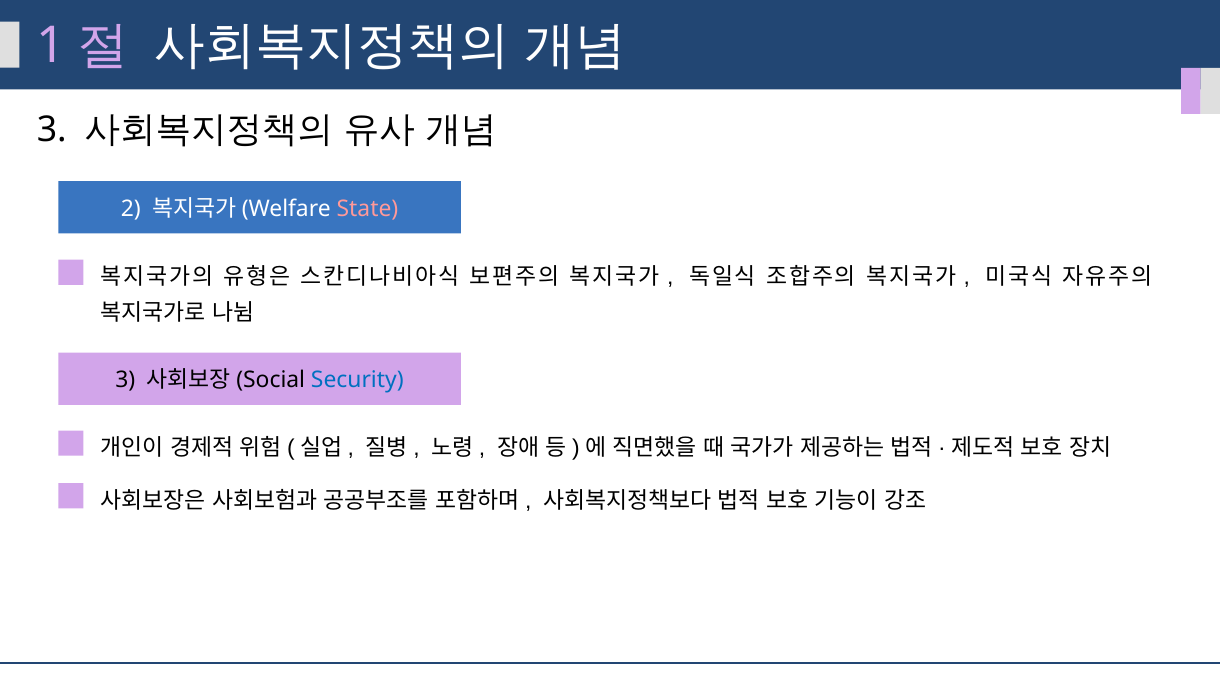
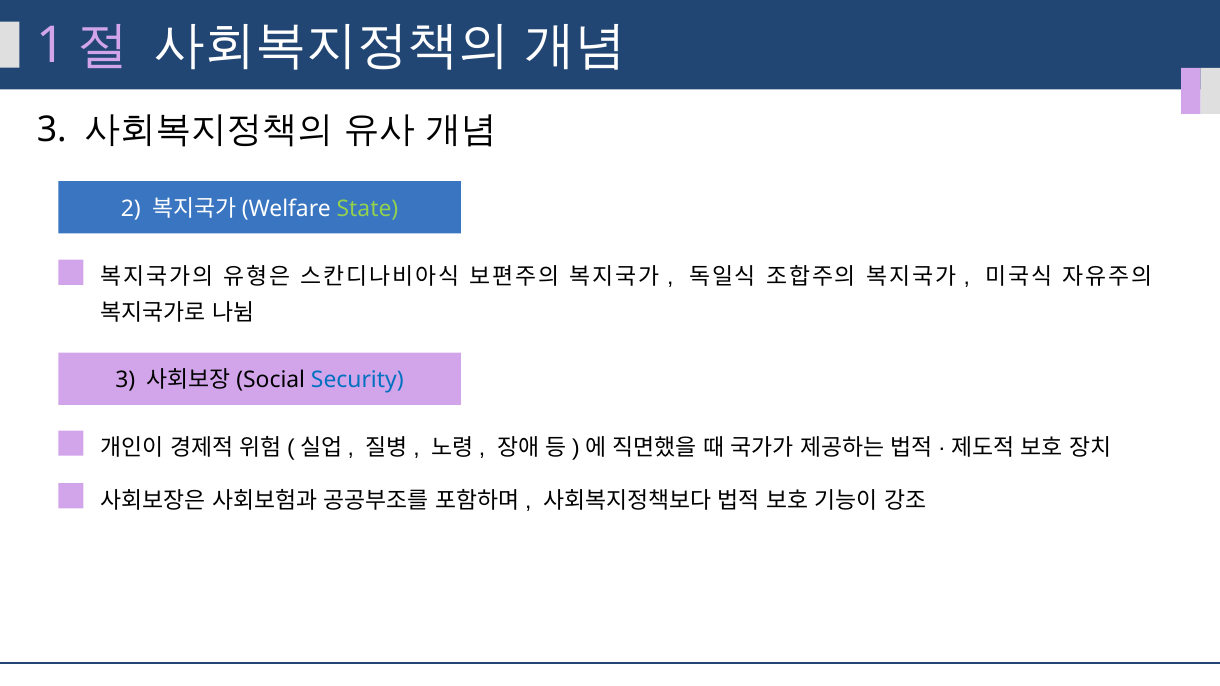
State colour: pink -> light green (367, 209)
